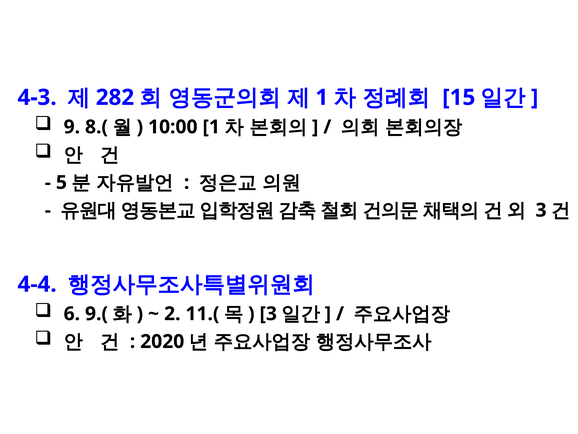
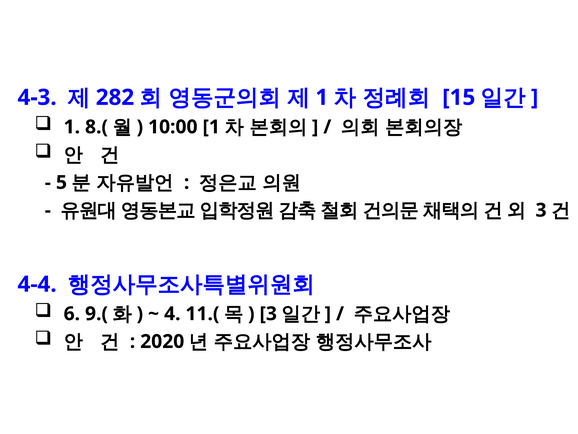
9: 9 -> 1 (72, 127)
2: 2 -> 4 (172, 313)
